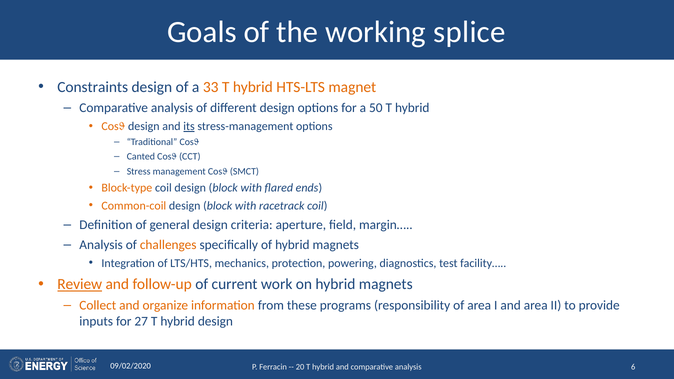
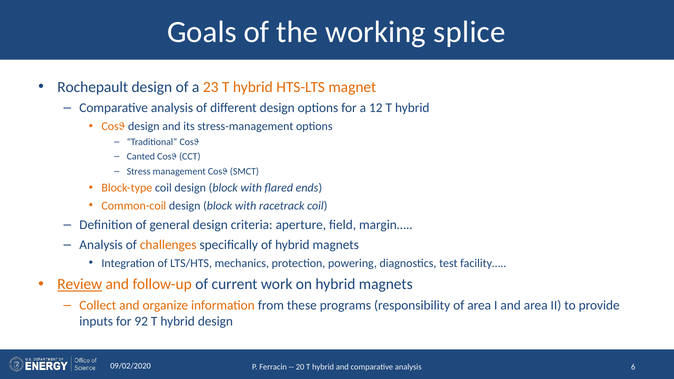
Constraints: Constraints -> Rochepault (93, 87)
33: 33 -> 23 (211, 87)
50: 50 -> 12 (376, 108)
its underline: present -> none (189, 126)
27: 27 -> 92 (141, 321)
